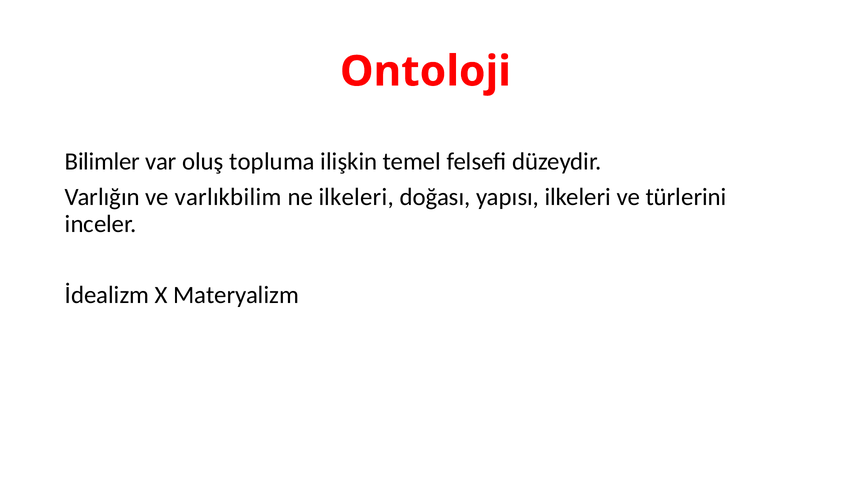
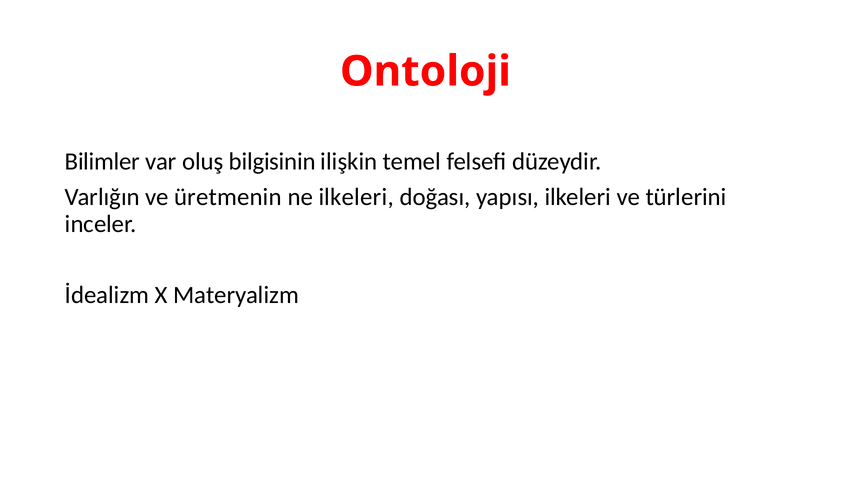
topluma: topluma -> bilgisinin (272, 161)
varlıkbilim: varlıkbilim -> üretmenin (228, 197)
